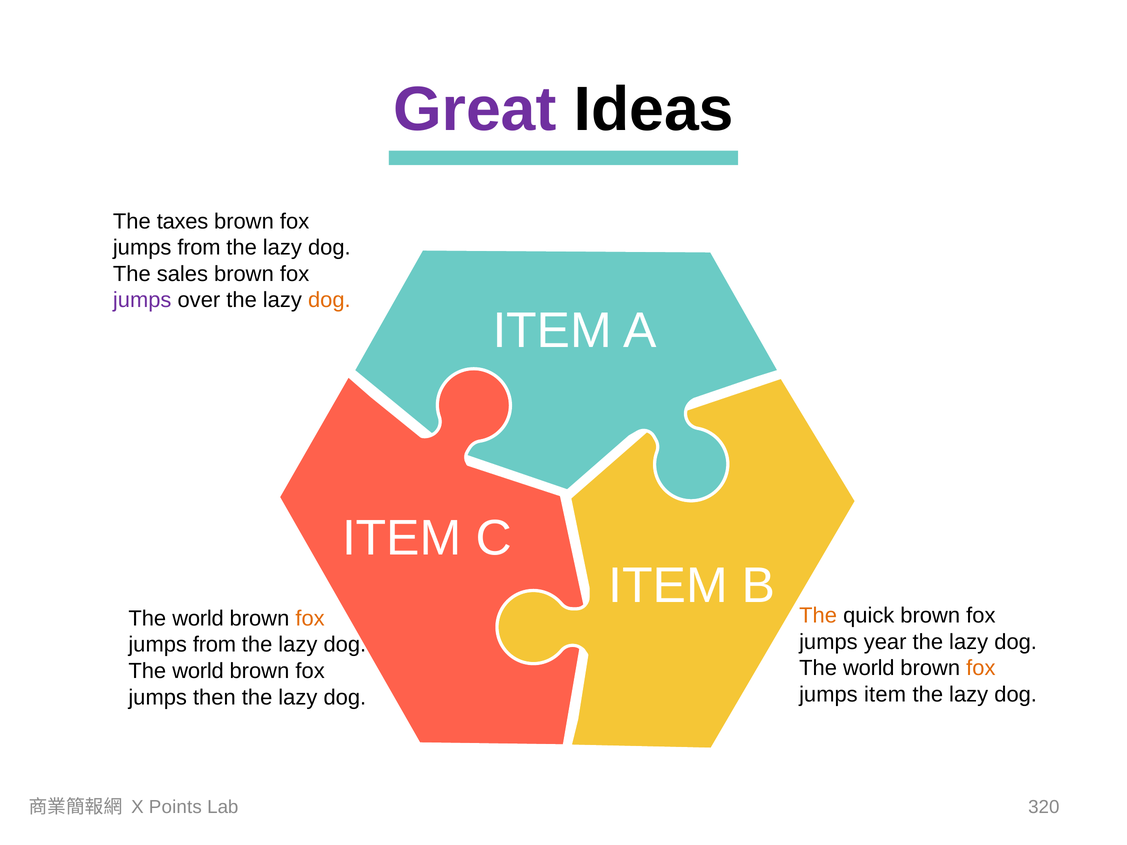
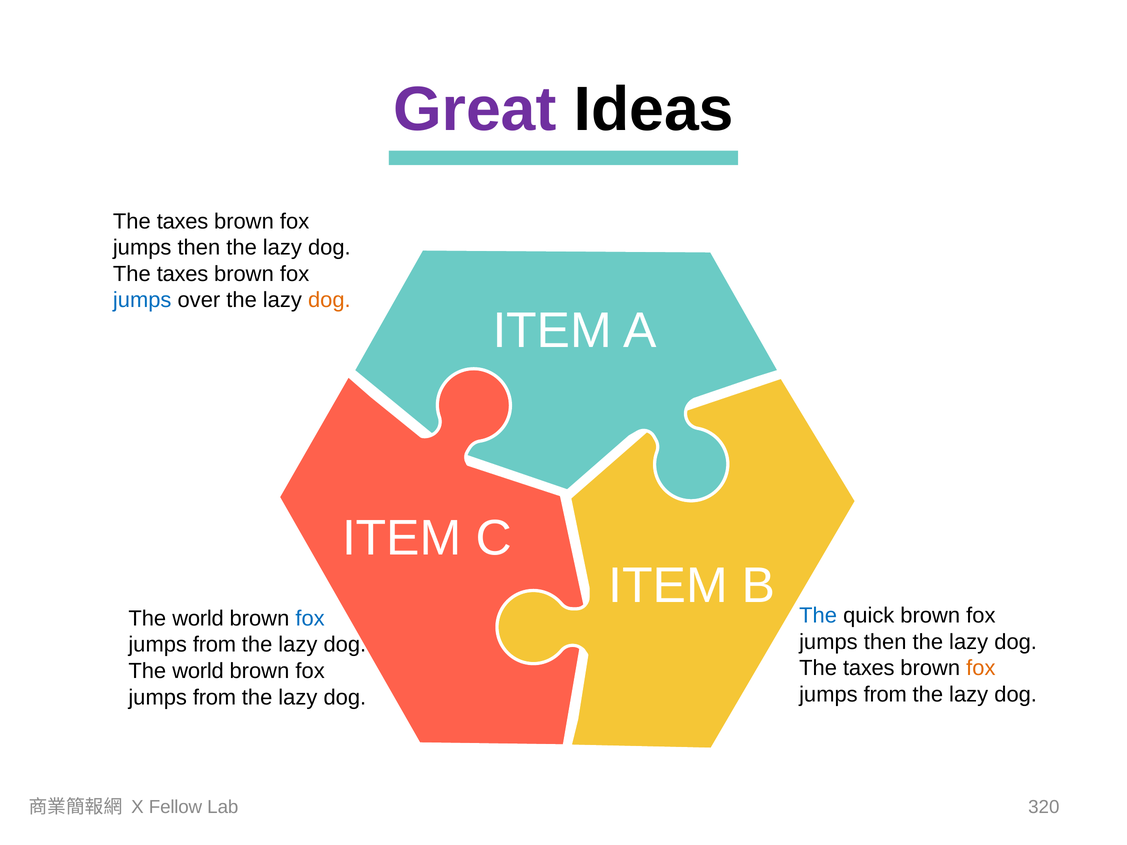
from: from -> then (199, 248)
sales: sales -> taxes (183, 274)
jumps colour: purple -> blue (142, 300)
The colour: orange -> blue (818, 616)
fox colour: orange -> blue (310, 619)
year: year -> then (885, 642)
world: world -> taxes (869, 668)
item: item -> from (885, 695)
then: then -> from (214, 697)
Points: Points -> Fellow (176, 807)
